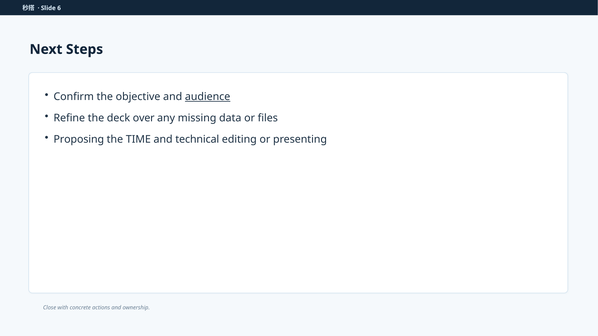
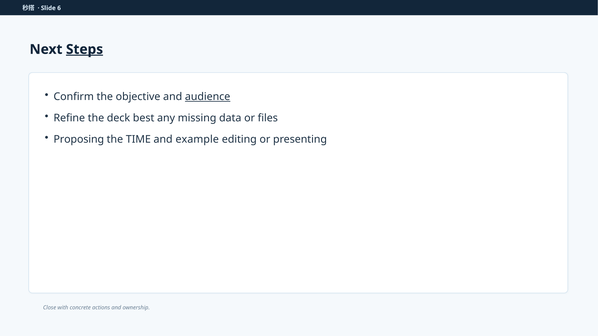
Steps underline: none -> present (85, 49)
over: over -> best (144, 118)
technical: technical -> example (197, 140)
